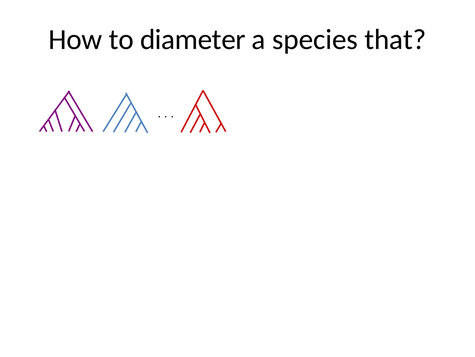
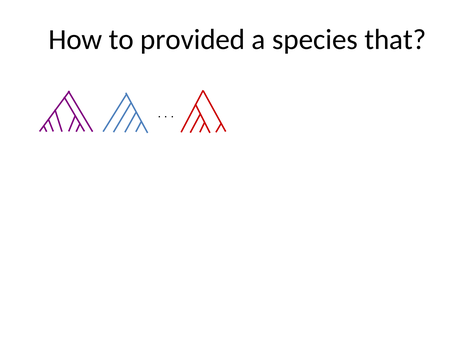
diameter: diameter -> provided (193, 40)
